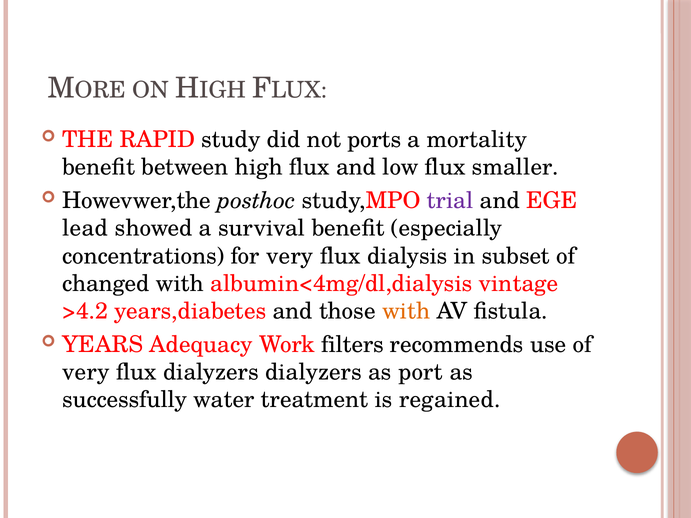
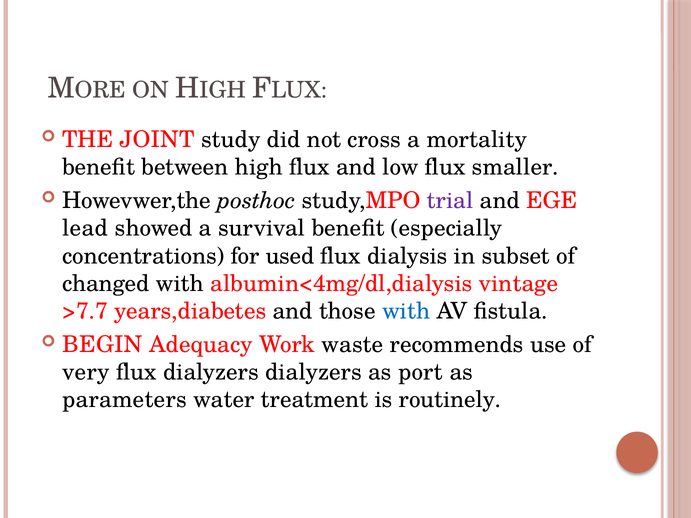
RAPID: RAPID -> JOINT (157, 140)
ports: ports -> cross (374, 140)
for very: very -> used (290, 256)
>4.2: >4.2 -> >7.7 (85, 311)
with colour: orange -> blue (406, 311)
YEARS: YEARS -> BEGIN (102, 345)
filters: filters -> waste (352, 345)
successfully: successfully -> parameters (124, 400)
regained: regained -> routinely (450, 400)
